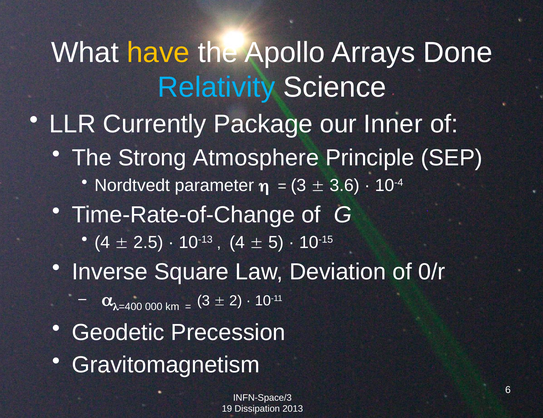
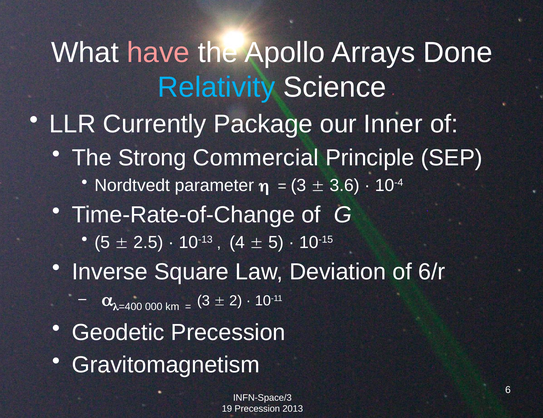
have colour: yellow -> pink (158, 52)
Atmosphere: Atmosphere -> Commercial (256, 158)
4: 4 -> 5 (102, 242)
0/r: 0/r -> 6/r (432, 272)
19 Dissipation: Dissipation -> Precession (257, 409)
